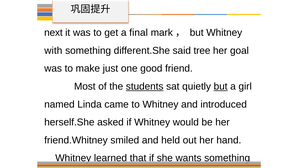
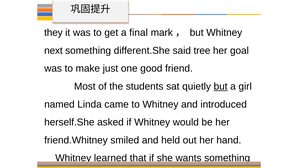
next: next -> they (53, 33)
with: with -> next (53, 50)
students underline: present -> none (145, 86)
